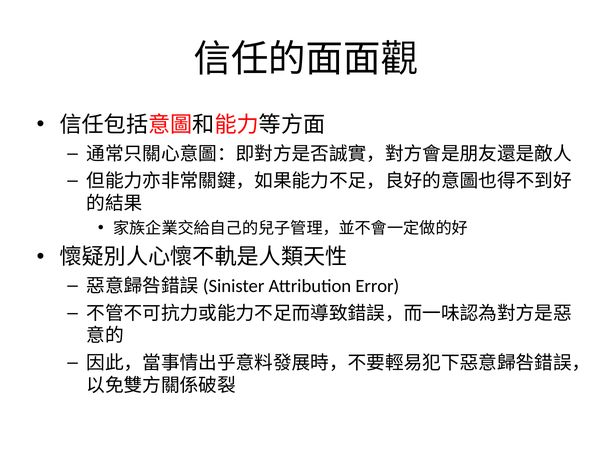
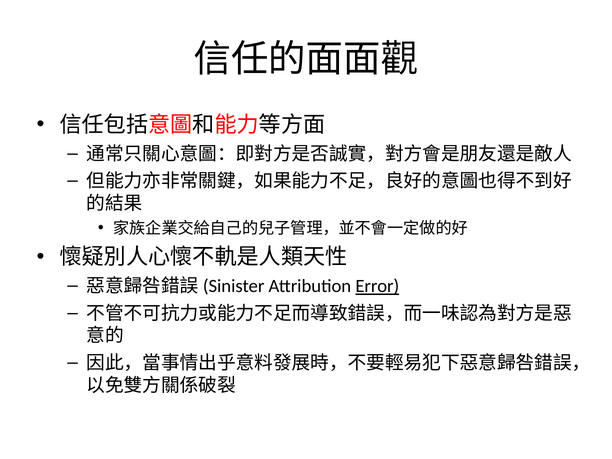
Error underline: none -> present (377, 286)
